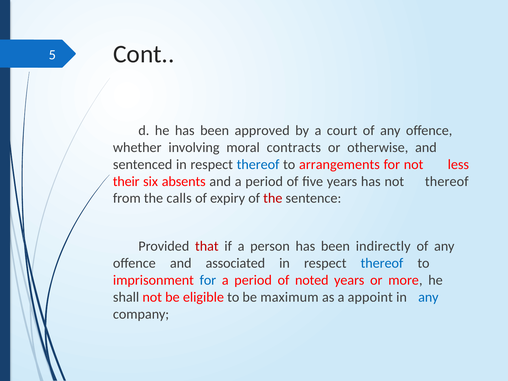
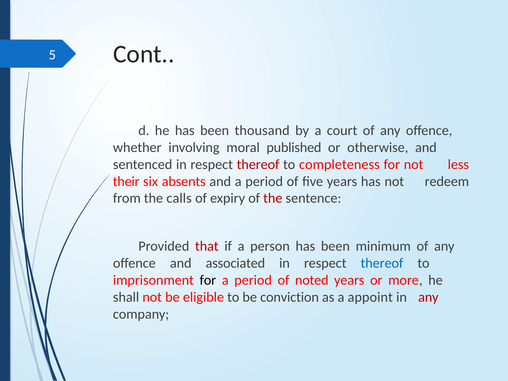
approved: approved -> thousand (262, 131)
contracts: contracts -> published (294, 147)
thereof colour: blue -> red (258, 164)
arrangements: arrangements -> completeness (339, 164)
not thereof: thereof -> redeem (447, 181)
indirectly: indirectly -> minimum (383, 246)
for colour: blue -> black (208, 280)
maximum: maximum -> conviction (290, 297)
any colour: blue -> red (428, 297)
